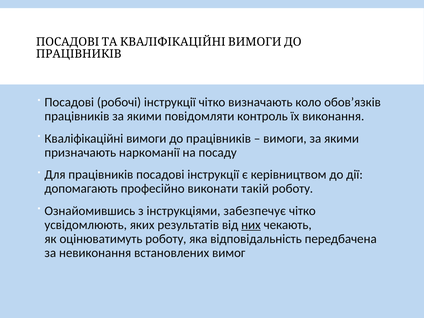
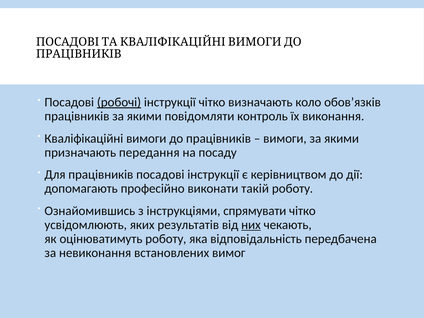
робочі underline: none -> present (119, 102)
наркоманії: наркоманії -> передання (149, 152)
забезпечує: забезпечує -> спрямувати (255, 211)
